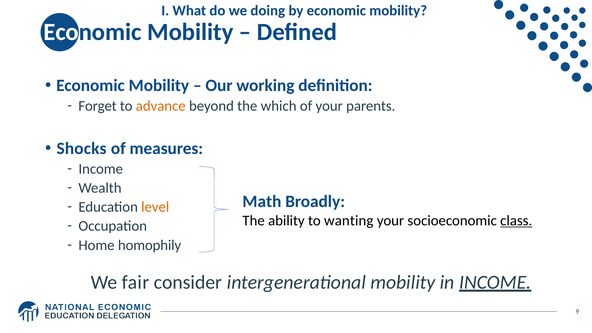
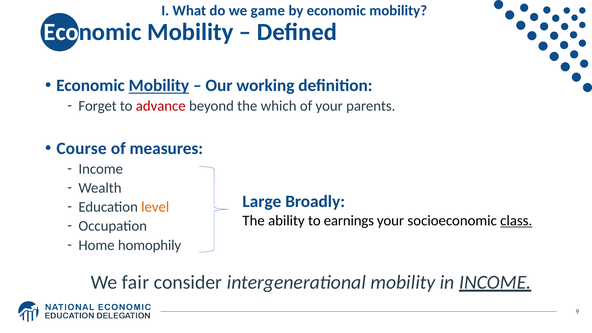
doing: doing -> game (268, 11)
Mobility underline: none -> present (159, 86)
advance colour: orange -> red (161, 106)
Shocks: Shocks -> Course (82, 148)
Math: Math -> Large (262, 202)
wanting: wanting -> earnings (349, 221)
